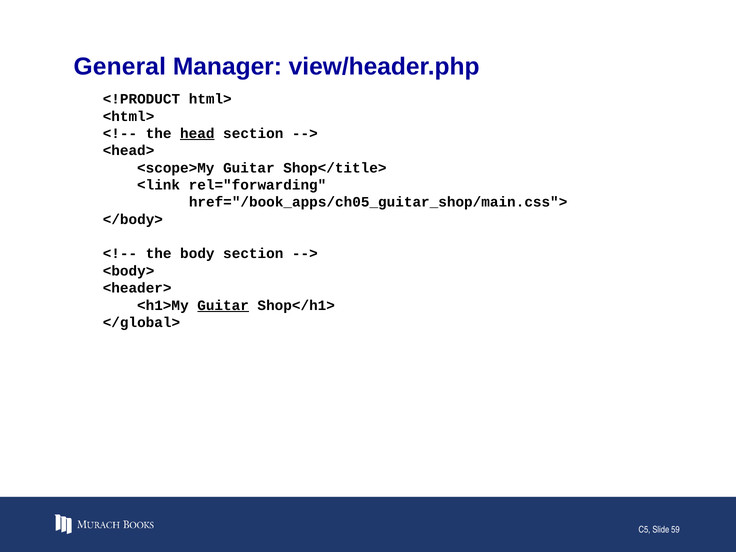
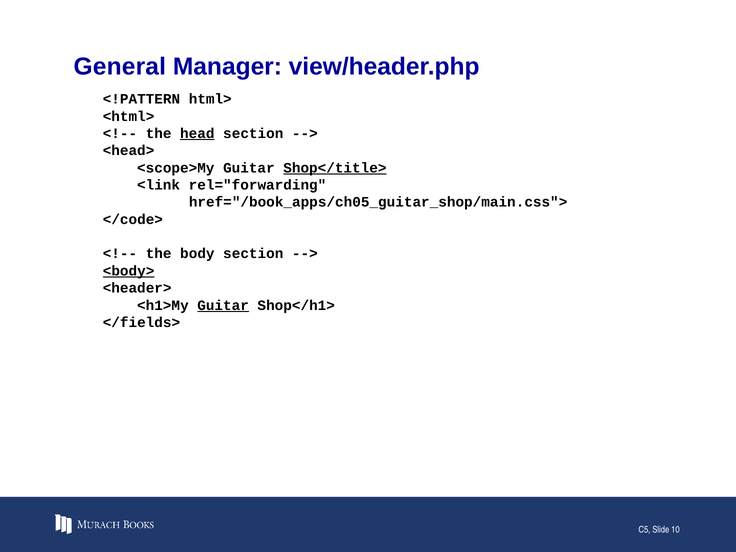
<!PRODUCT: <!PRODUCT -> <!PATTERN (141, 99)
Shop</title> underline: none -> present (335, 168)
</body>: </body> -> </code> (133, 219)
<body> underline: none -> present (129, 271)
</global>: </global> -> </fields> (141, 323)
59: 59 -> 10 (675, 530)
